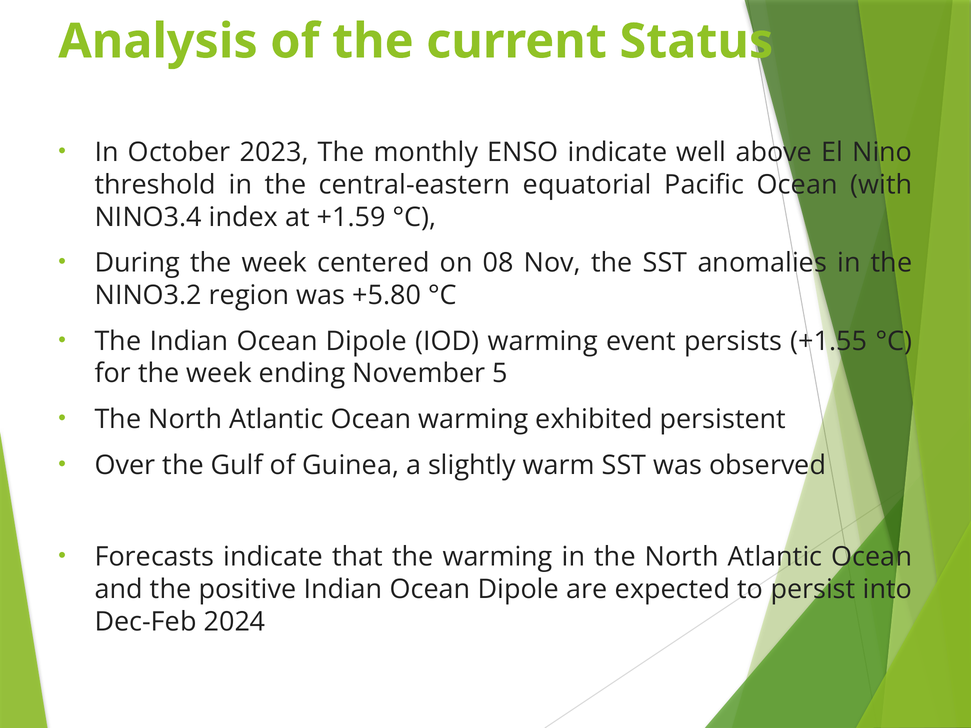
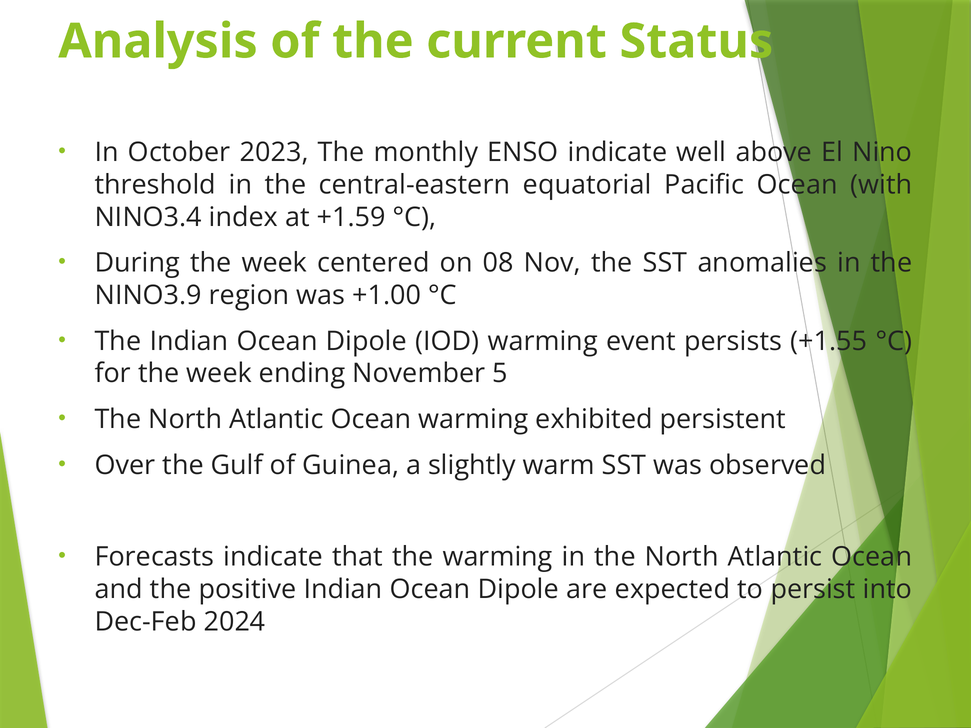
NINO3.2: NINO3.2 -> NINO3.9 (148, 295)
+5.80: +5.80 -> +1.00 (387, 295)
